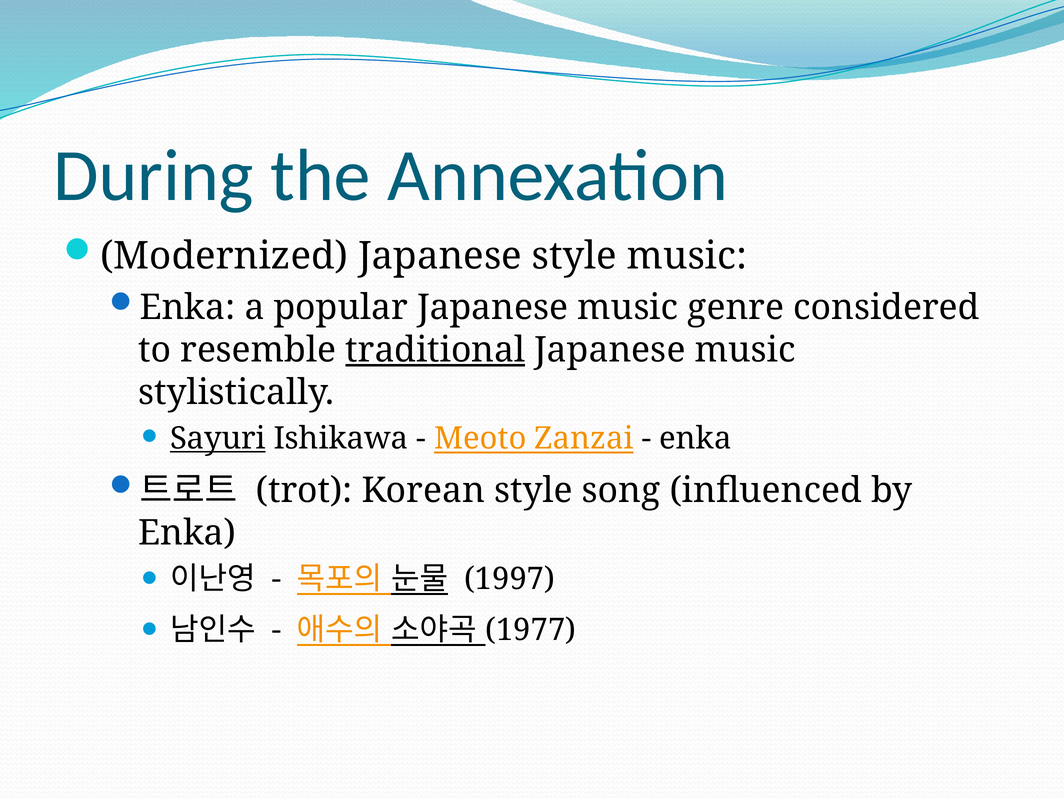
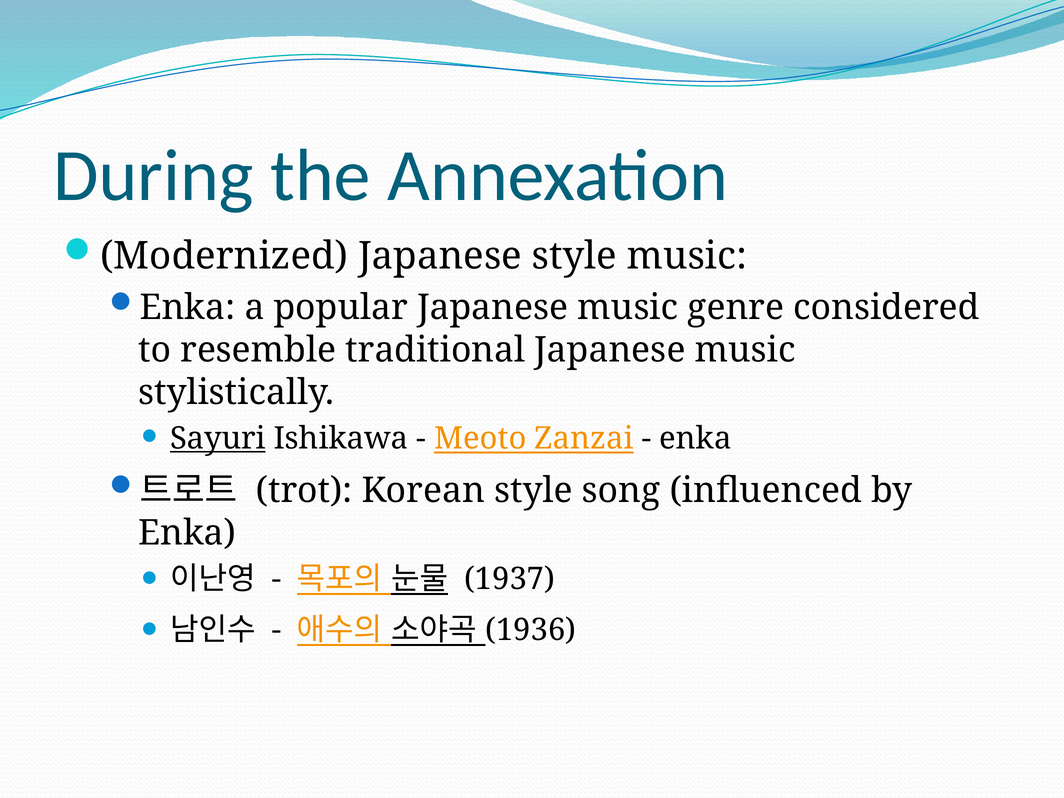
traditional underline: present -> none (435, 350)
1997: 1997 -> 1937 (510, 579)
1977: 1977 -> 1936 (531, 630)
